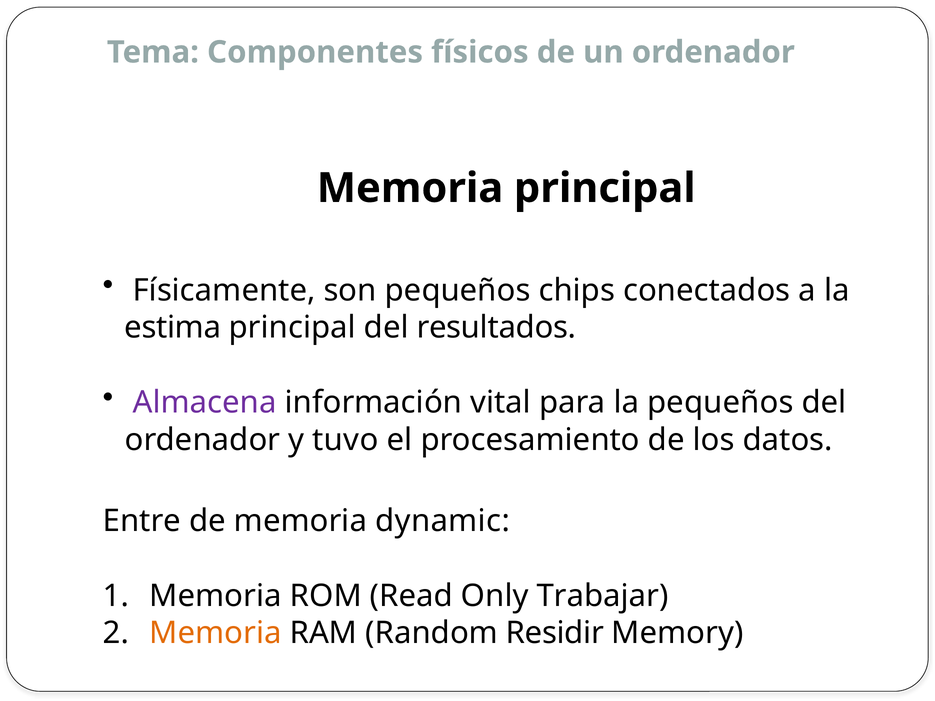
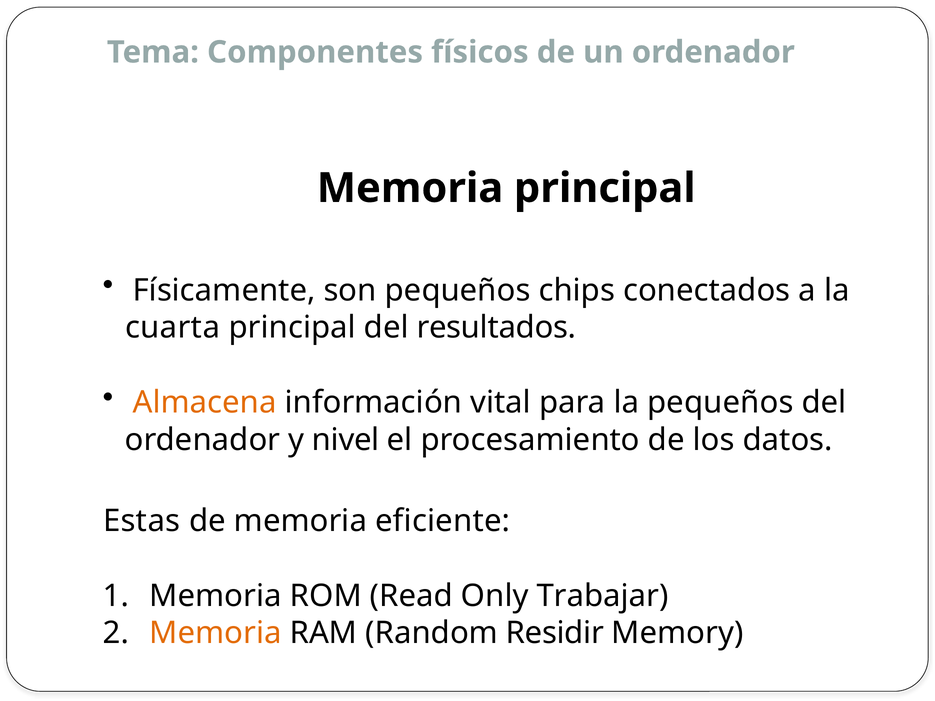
estima: estima -> cuarta (173, 328)
Almacena colour: purple -> orange (205, 403)
tuvo: tuvo -> nivel (346, 440)
Entre: Entre -> Estas (142, 521)
dynamic: dynamic -> eficiente (443, 521)
